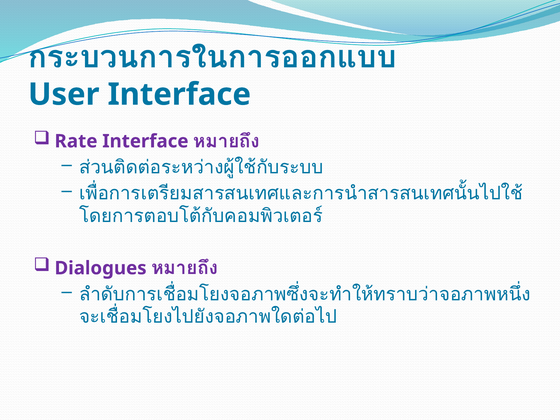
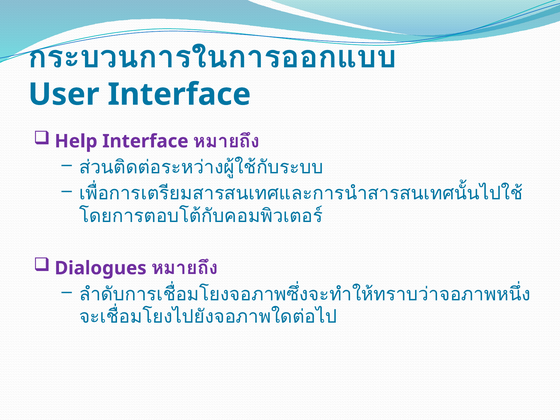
Rate: Rate -> Help (76, 141)
